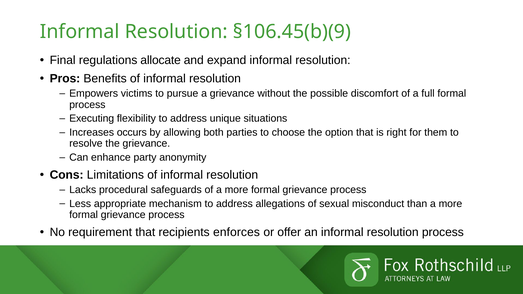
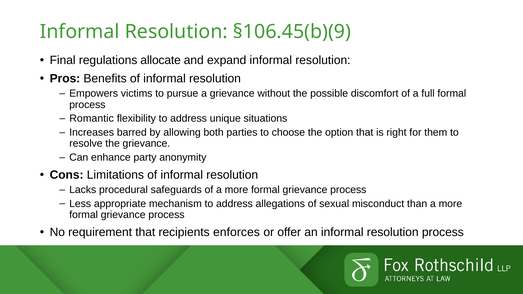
Executing: Executing -> Romantic (92, 119)
occurs: occurs -> barred (132, 132)
